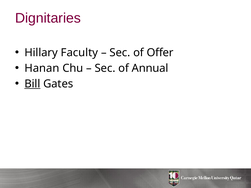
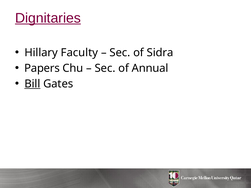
Dignitaries underline: none -> present (48, 18)
Offer: Offer -> Sidra (160, 53)
Hanan: Hanan -> Papers (42, 68)
